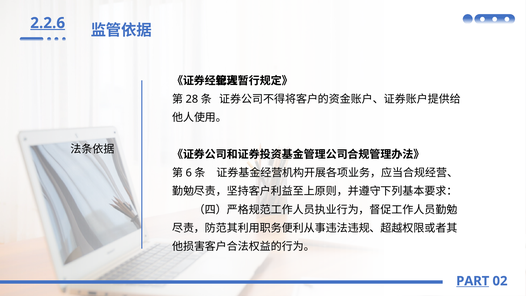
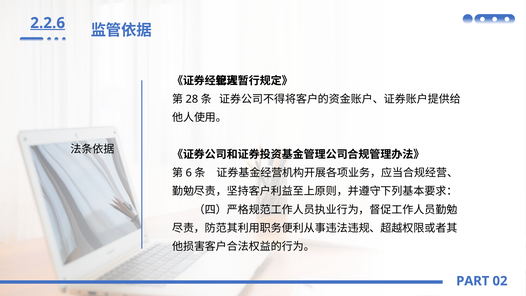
PART underline: present -> none (473, 281)
